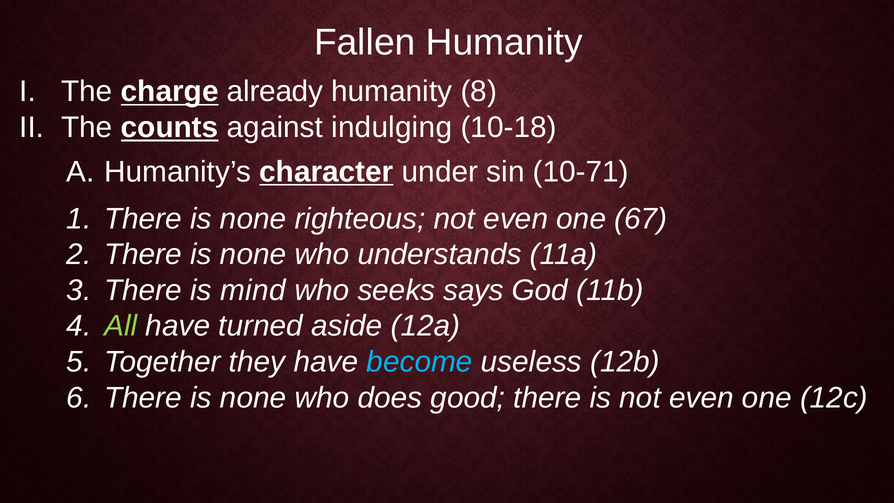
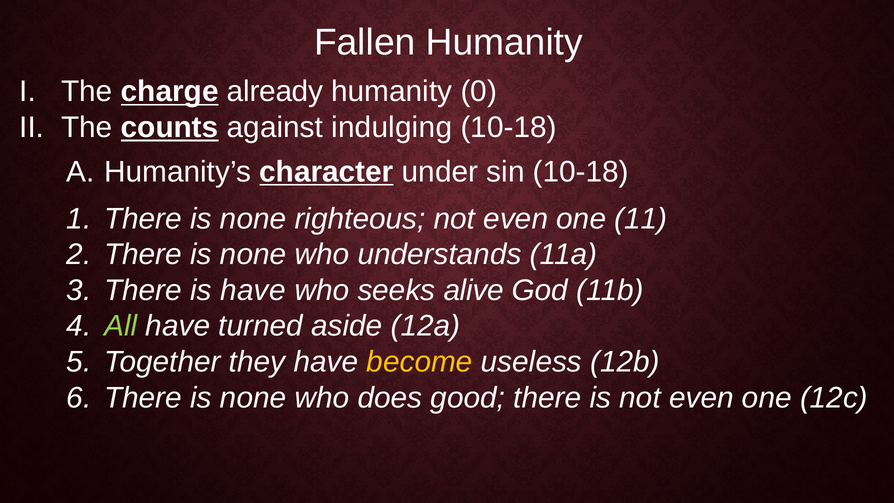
8: 8 -> 0 (479, 92)
sin 10-71: 10-71 -> 10-18 (581, 172)
67: 67 -> 11 (641, 219)
is mind: mind -> have (253, 290)
says: says -> alive (474, 290)
become colour: light blue -> yellow (420, 362)
